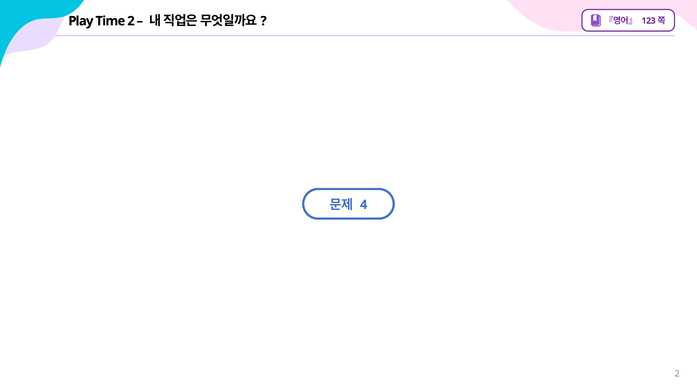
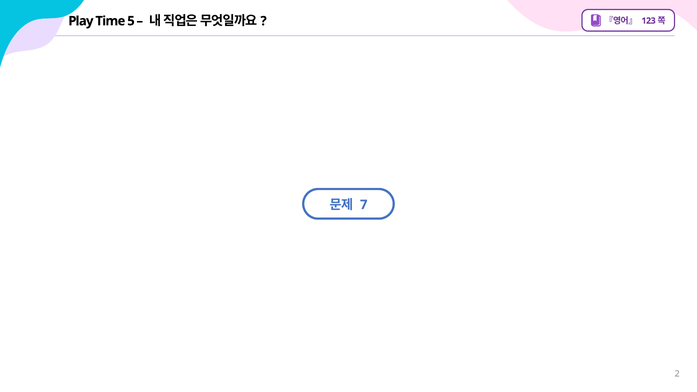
Time 2: 2 -> 5 (131, 21)
4: 4 -> 7 (364, 205)
